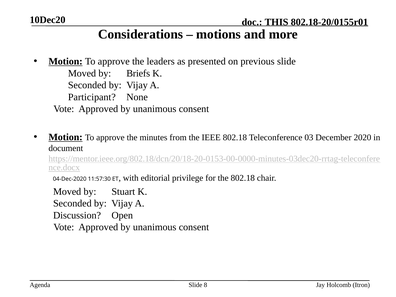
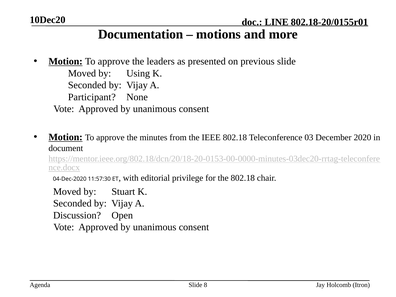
THIS: THIS -> LINE (277, 22)
Considerations: Considerations -> Documentation (141, 34)
Briefs: Briefs -> Using (138, 73)
